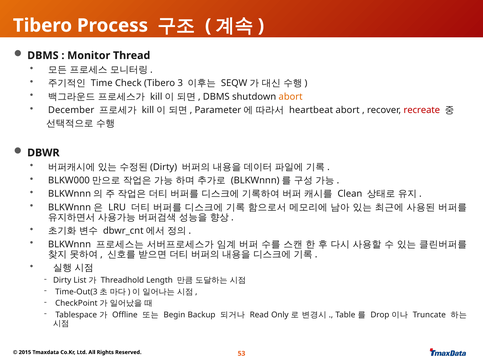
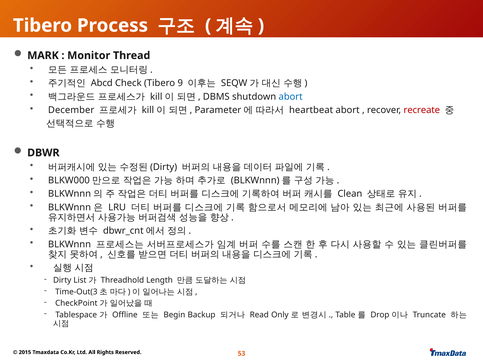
DBMS: DBMS -> MARK (43, 56)
Time: Time -> Abcd (102, 83)
3: 3 -> 9 (180, 83)
abort colour: orange -> blue (291, 97)
